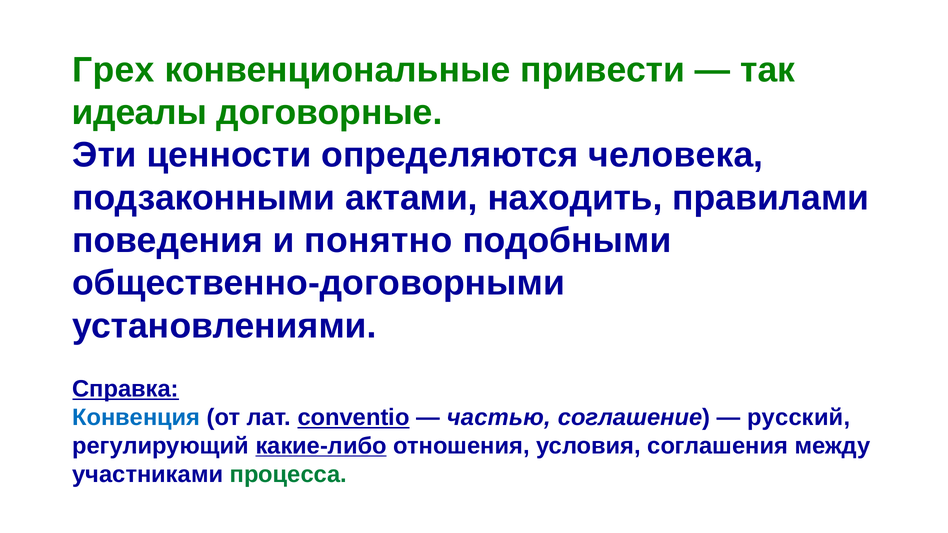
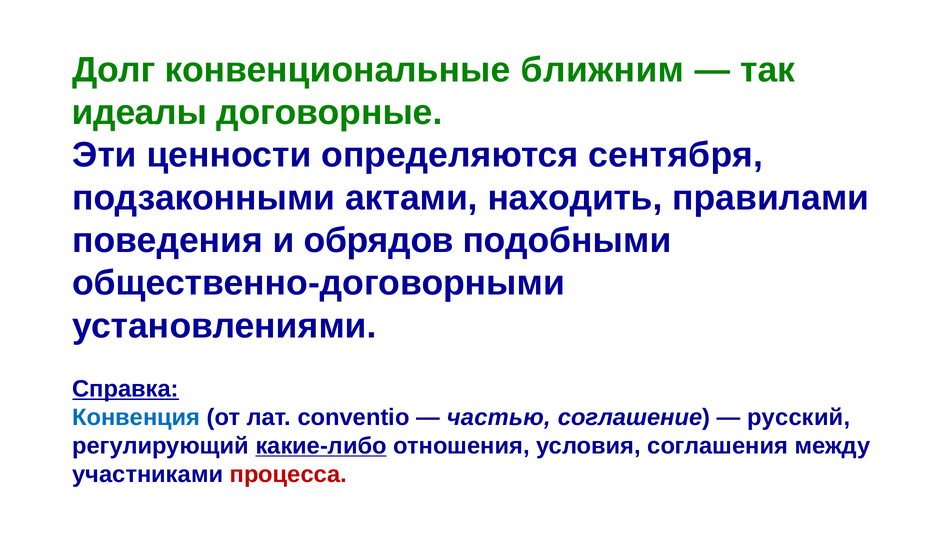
Грех: Грех -> Долг (114, 70)
привести: привести -> ближним (602, 70)
человека: человека -> сентября (676, 155)
понятно: понятно -> обрядов (379, 241)
conventio underline: present -> none (354, 418)
процесса colour: green -> red (288, 474)
